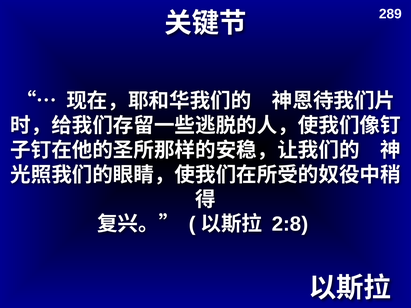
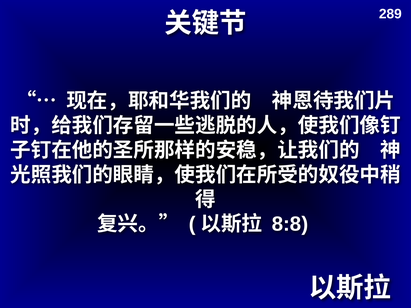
2:8: 2:8 -> 8:8 (290, 224)
